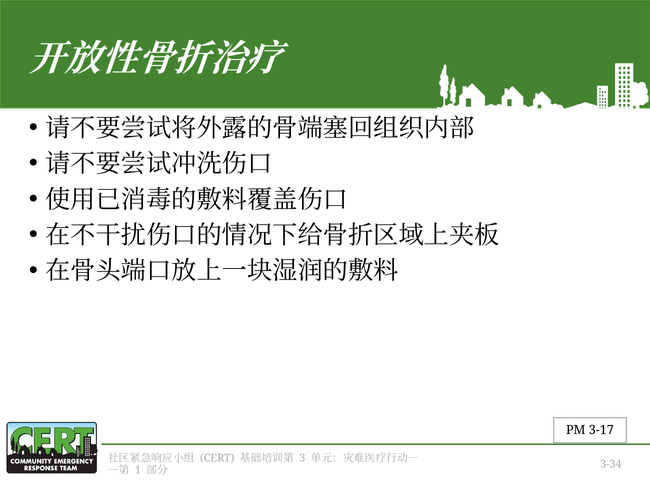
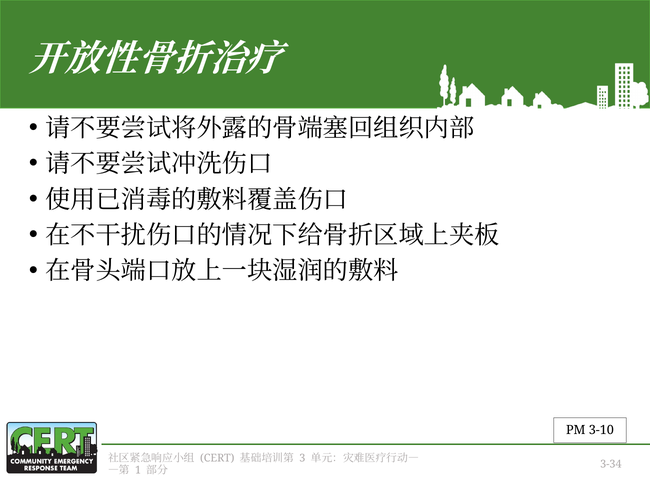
3-17: 3-17 -> 3-10 (601, 431)
